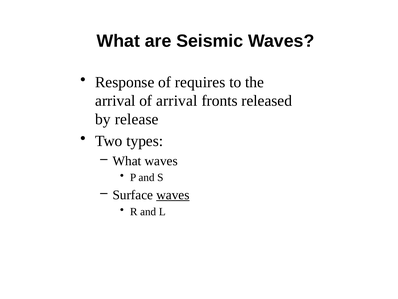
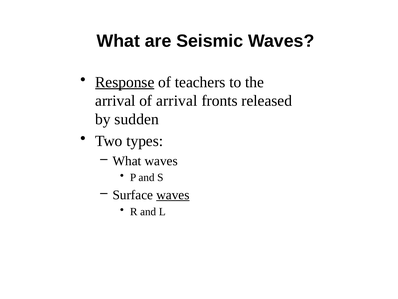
Response underline: none -> present (125, 82)
requires: requires -> teachers (200, 82)
release: release -> sudden (137, 119)
